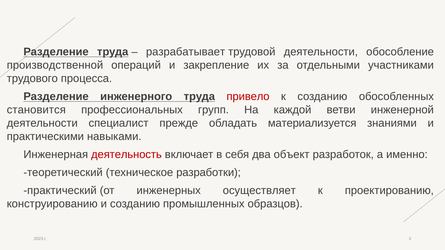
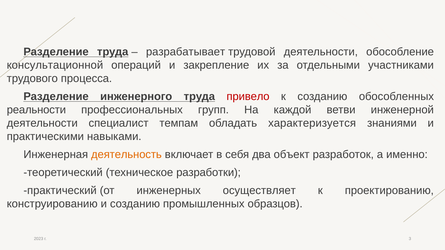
производственной: производственной -> консультационной (55, 65)
становится: становится -> реальности (36, 110)
прежде: прежде -> темпам (179, 123)
материализуется: материализуется -> характеризуется (312, 123)
деятельность colour: red -> orange (126, 155)
